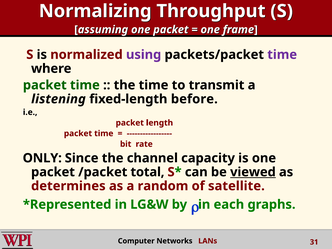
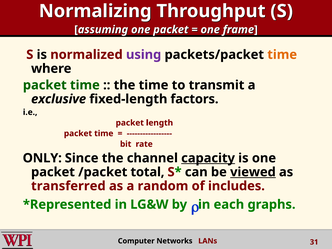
time colour: purple -> orange (282, 55)
listening: listening -> exclusive (59, 99)
before: before -> factors (194, 99)
capacity underline: none -> present (208, 158)
determines: determines -> transferred (68, 186)
satellite: satellite -> includes (236, 186)
